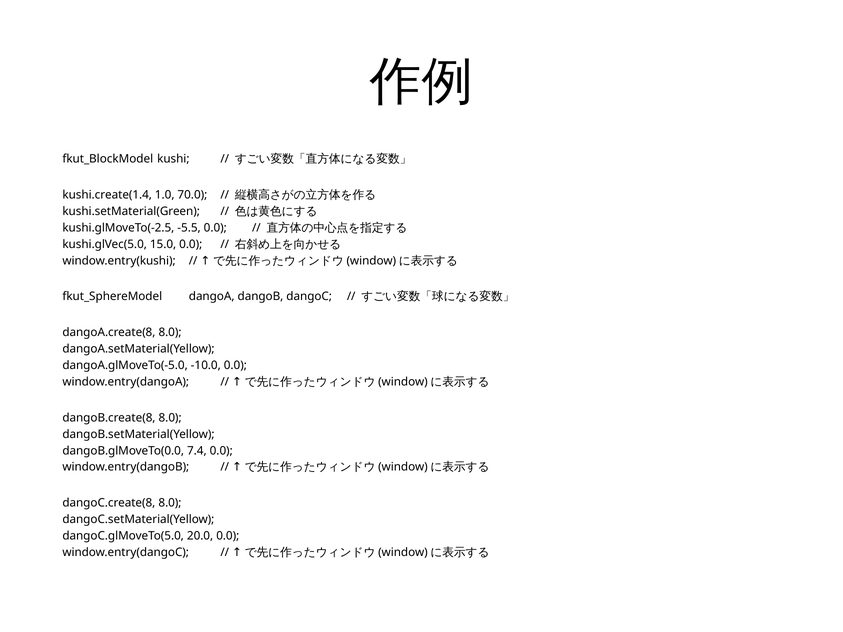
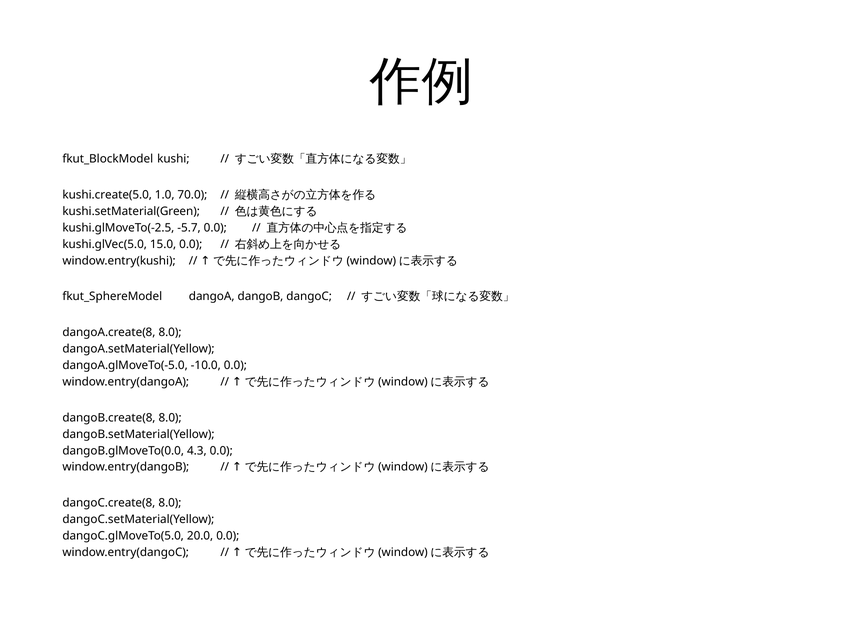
kushi.create(1.4: kushi.create(1.4 -> kushi.create(5.0 (107, 195)
-5.5: -5.5 -> -5.7 (189, 228)
7.4: 7.4 -> 4.3 (197, 451)
